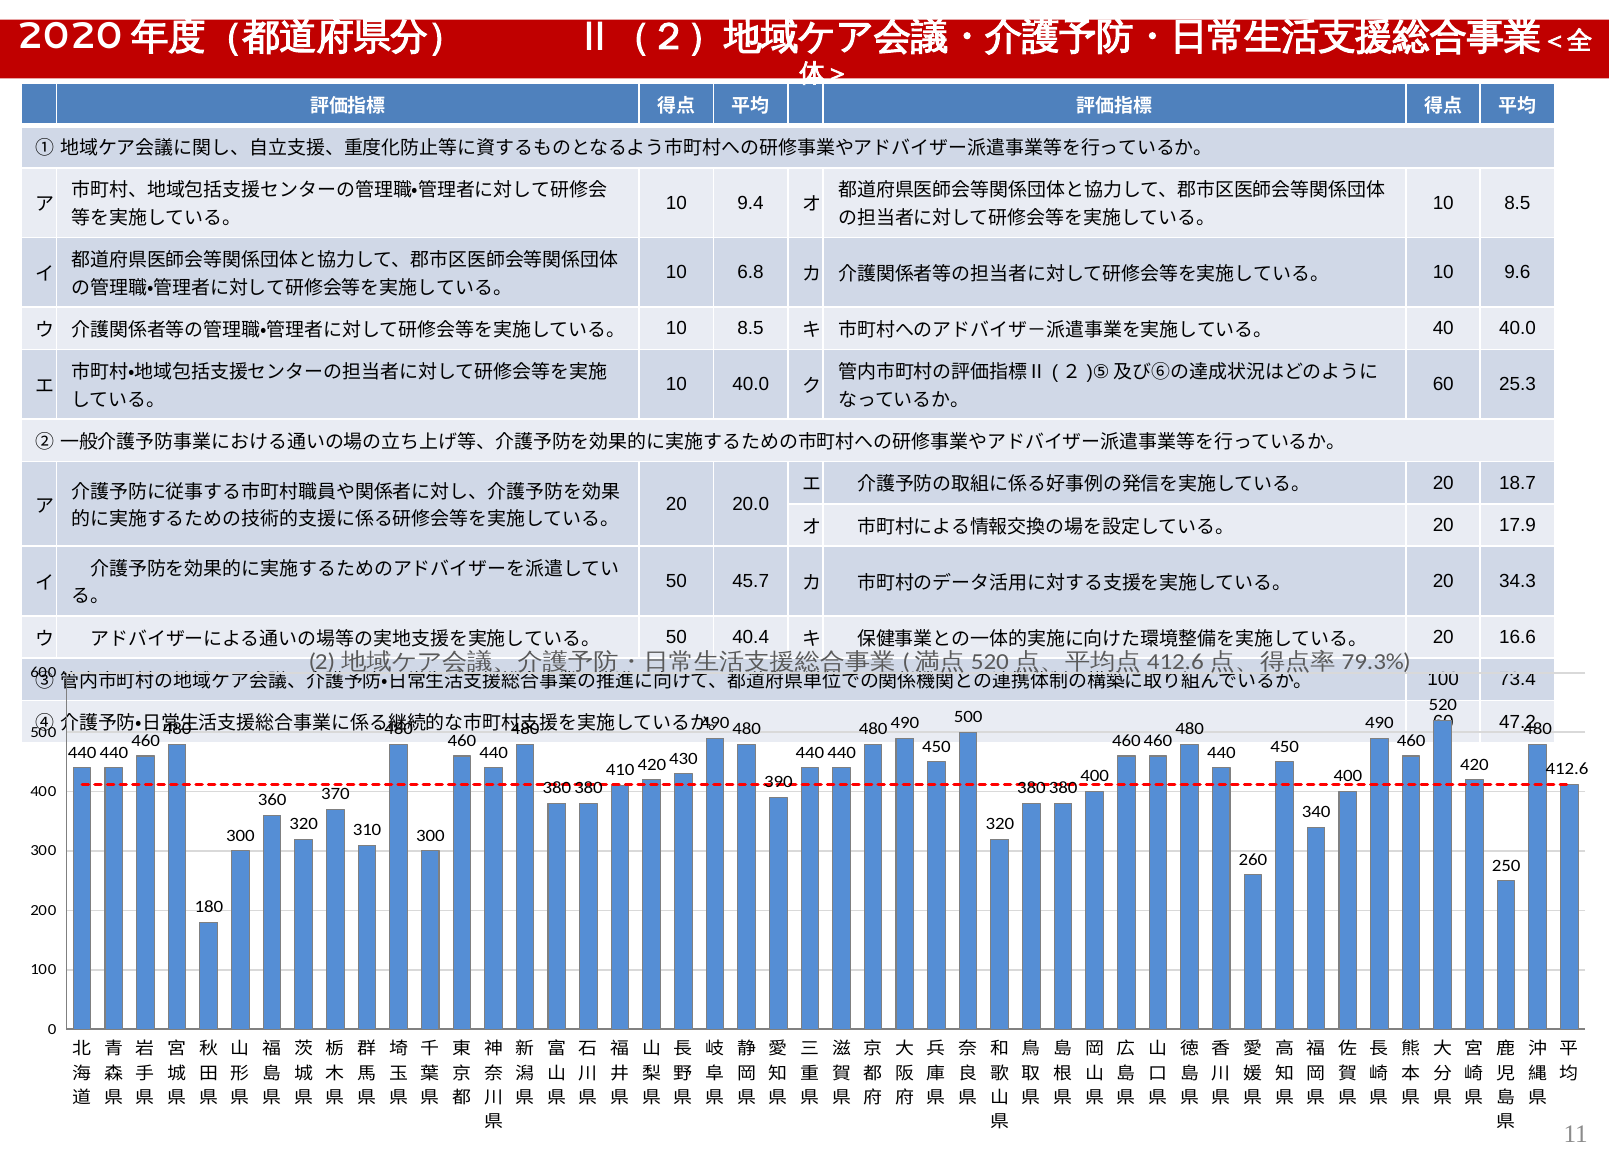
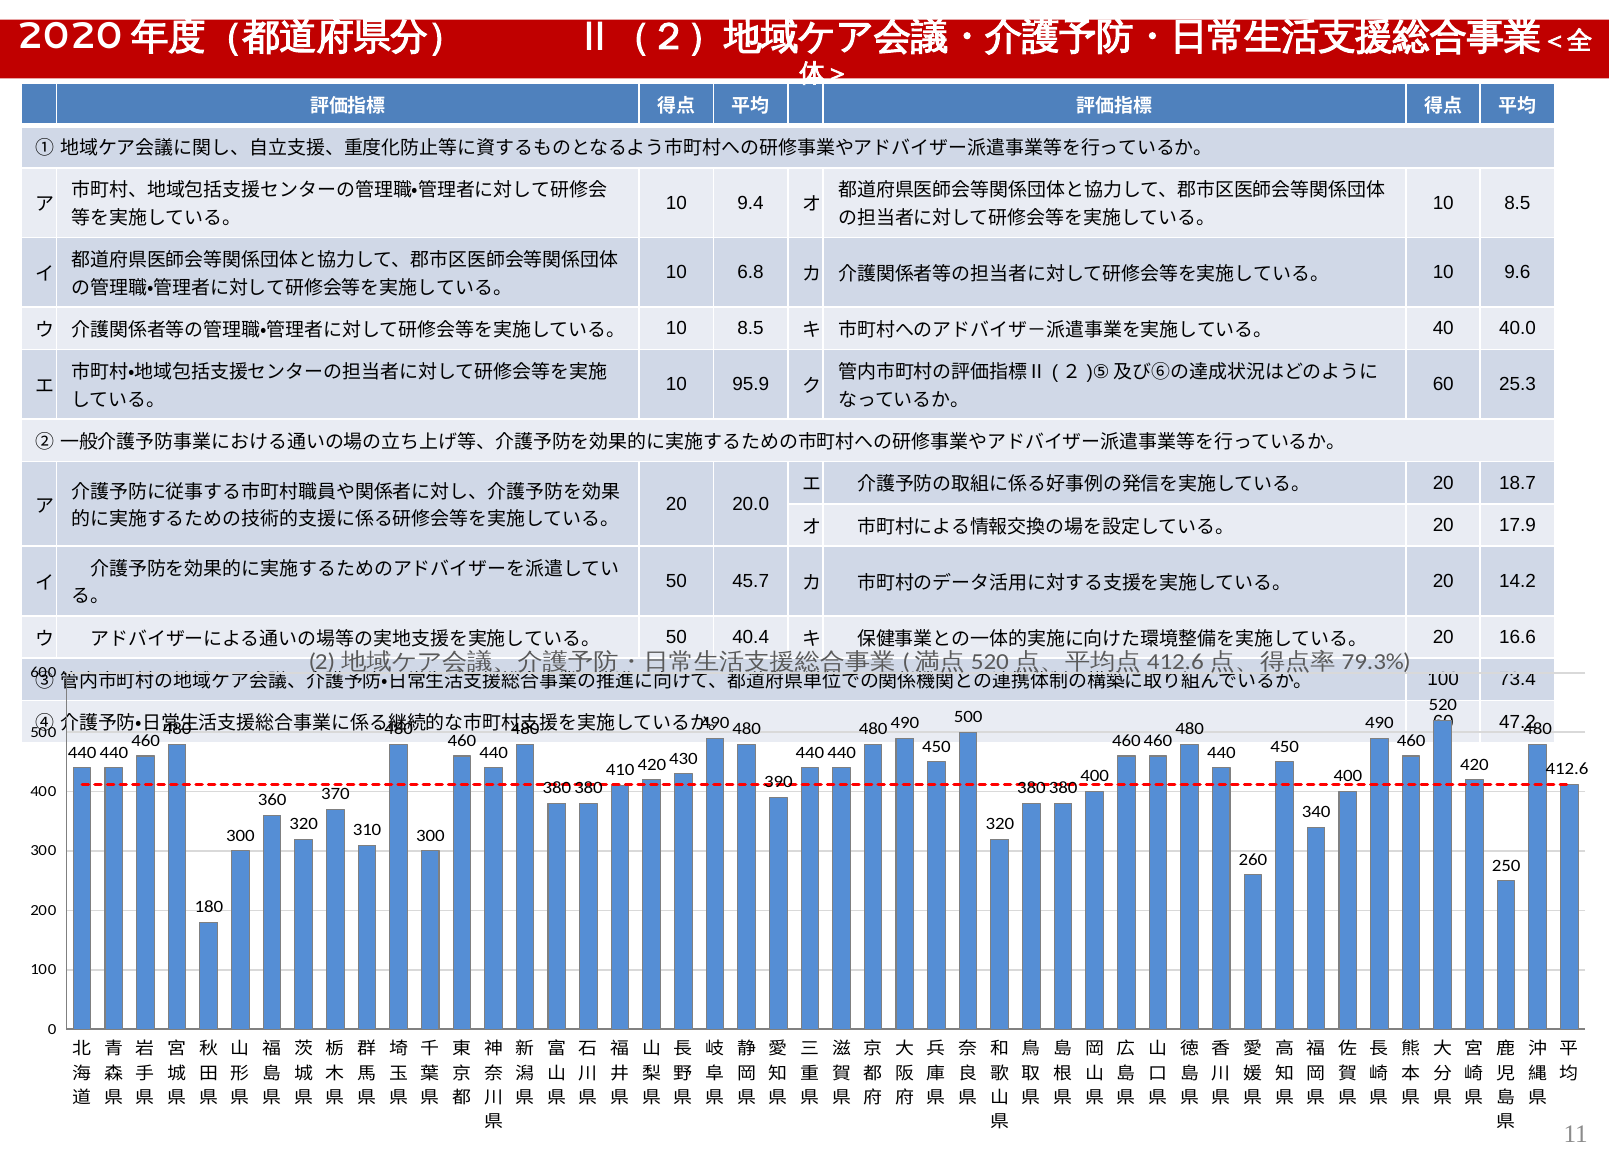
10 40.0: 40.0 -> 95.9 (751, 385)
34.3: 34.3 -> 14.2 (1518, 581)
